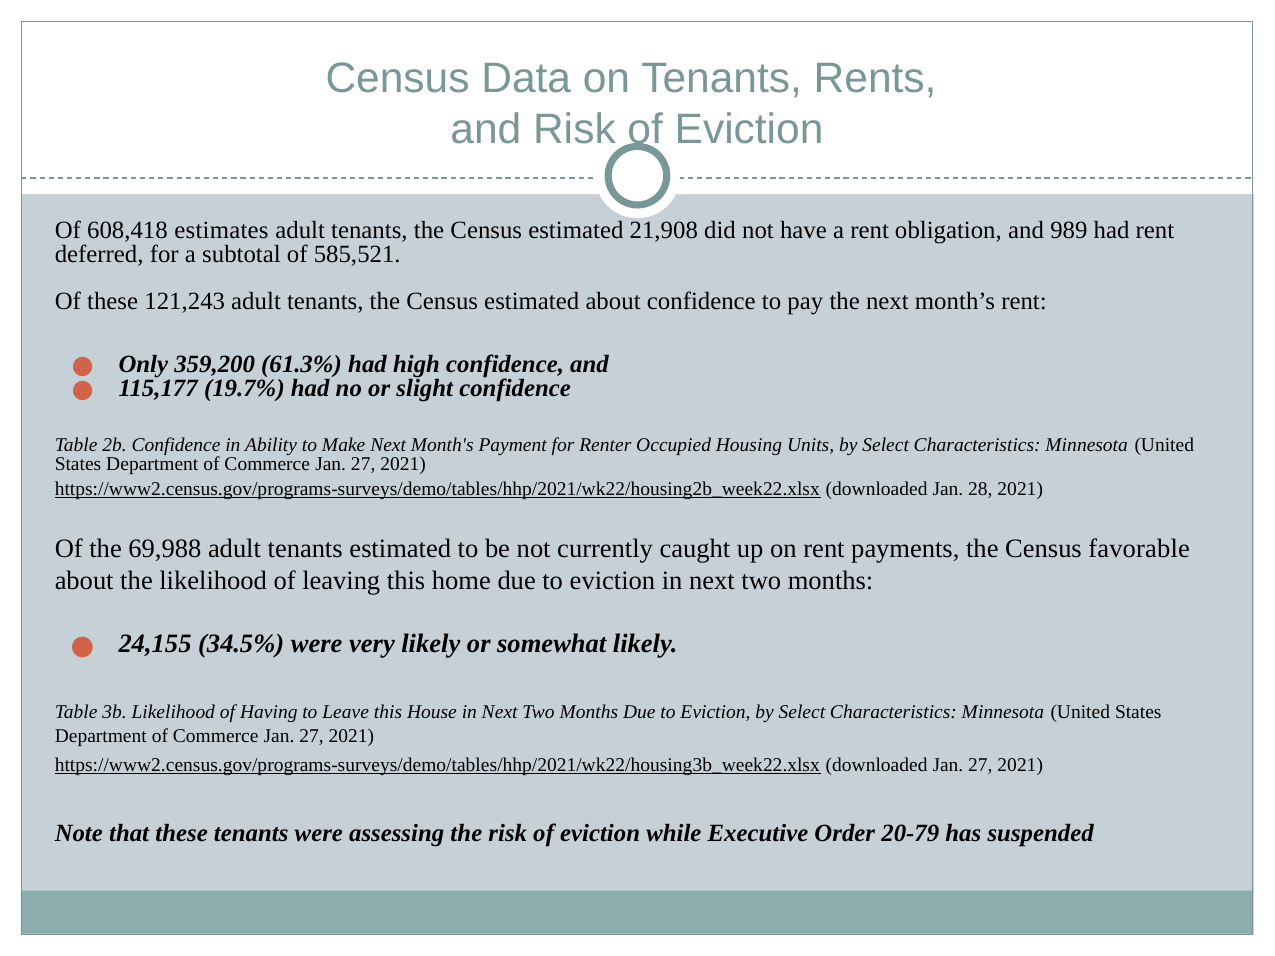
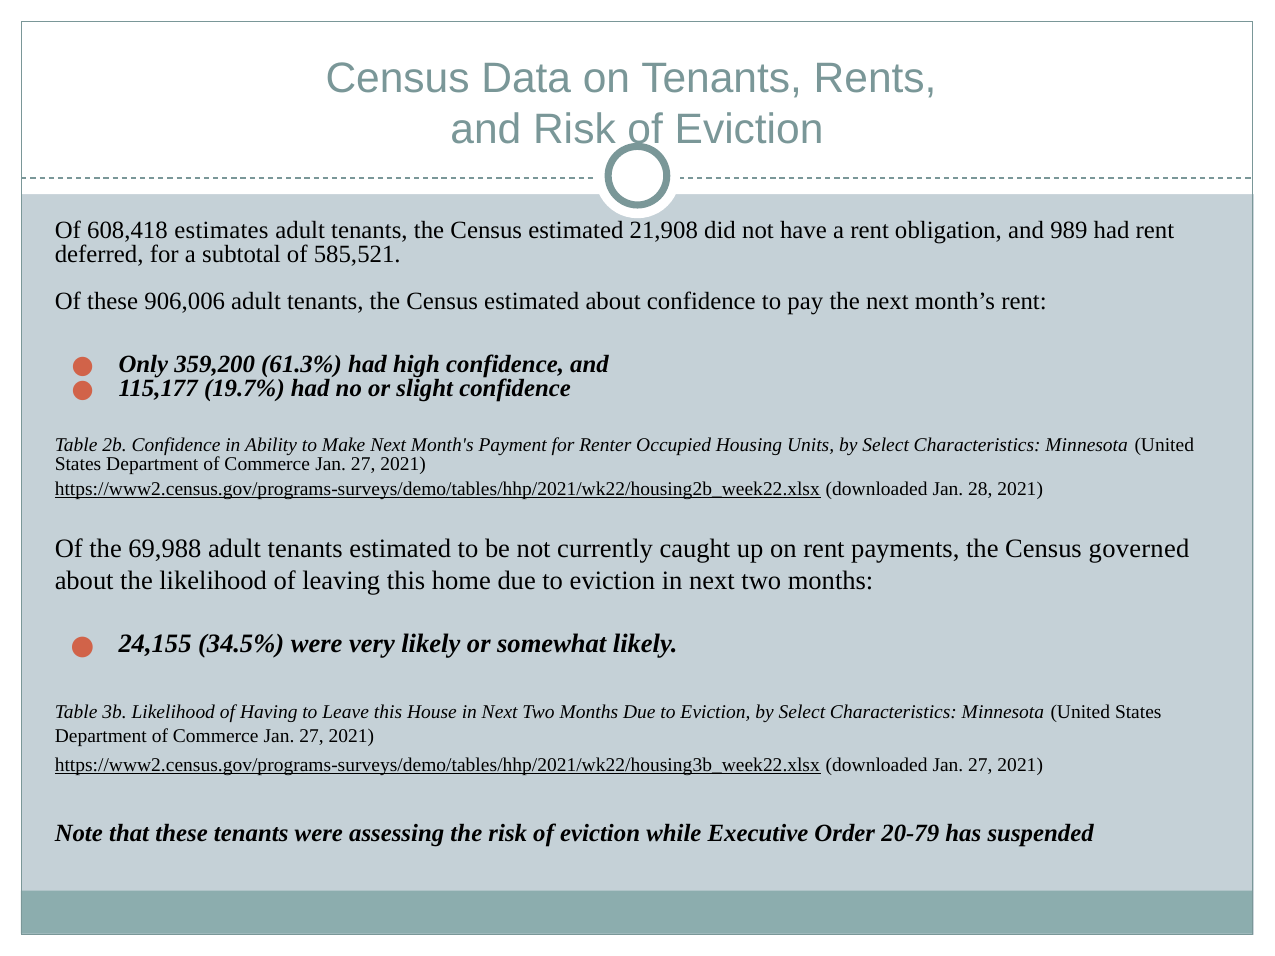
121,243: 121,243 -> 906,006 (185, 302)
favorable: favorable -> governed (1139, 549)
